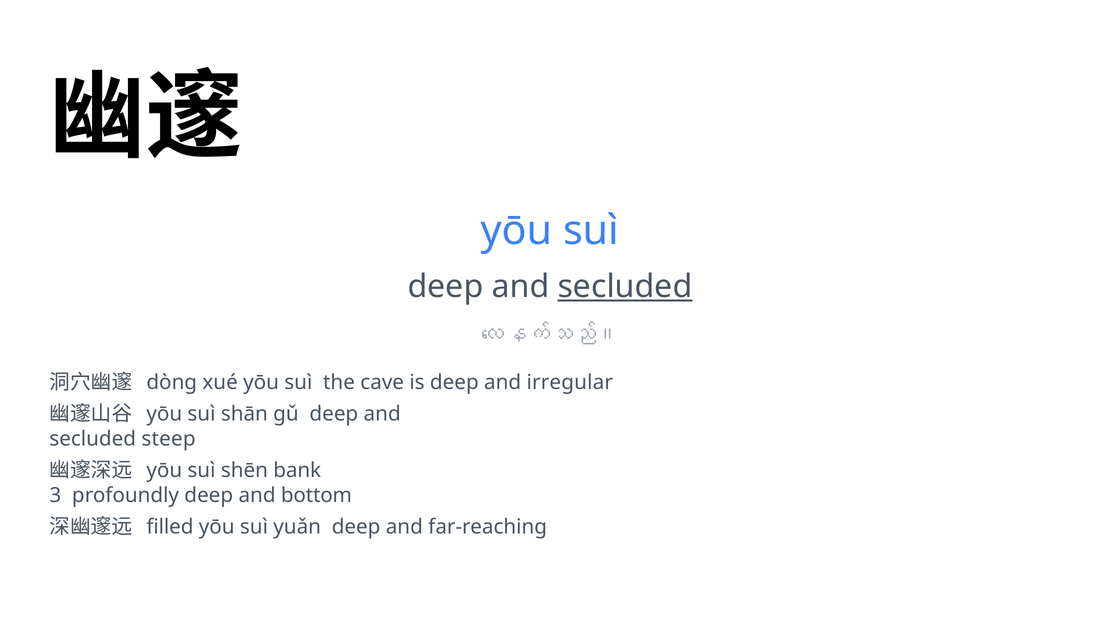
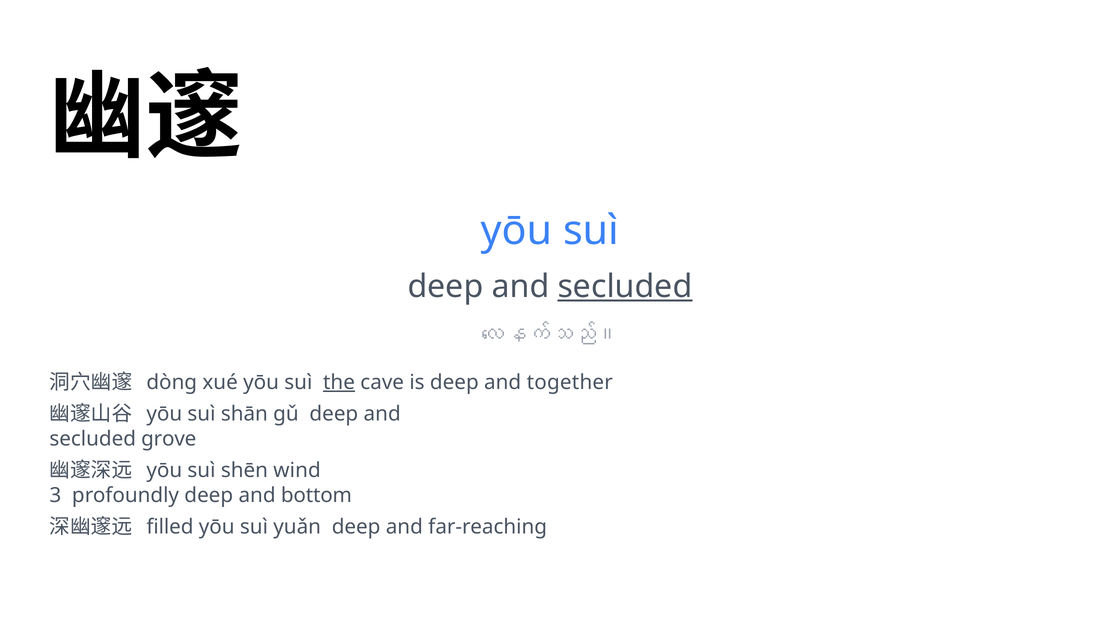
the underline: none -> present (339, 382)
irregular: irregular -> together (570, 382)
steep: steep -> grove (169, 438)
bank: bank -> wind (297, 470)
